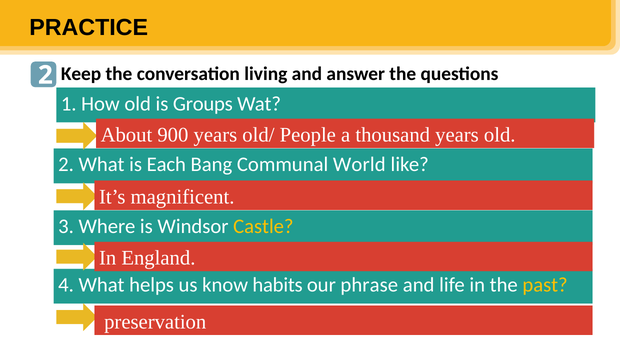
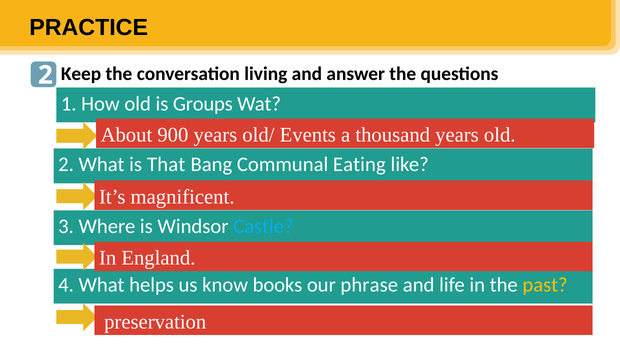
People: People -> Events (308, 135)
Each: Each -> That (166, 165)
World: World -> Eating (359, 165)
Castle colour: yellow -> light blue (263, 226)
habits: habits -> books (277, 285)
